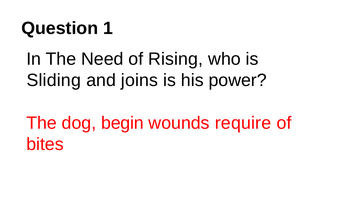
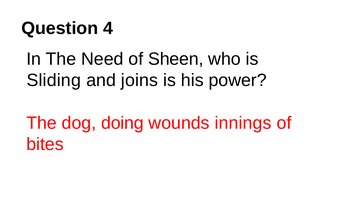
1: 1 -> 4 (108, 28)
Rising: Rising -> Sheen (176, 59)
begin: begin -> doing (122, 123)
require: require -> innings (243, 123)
